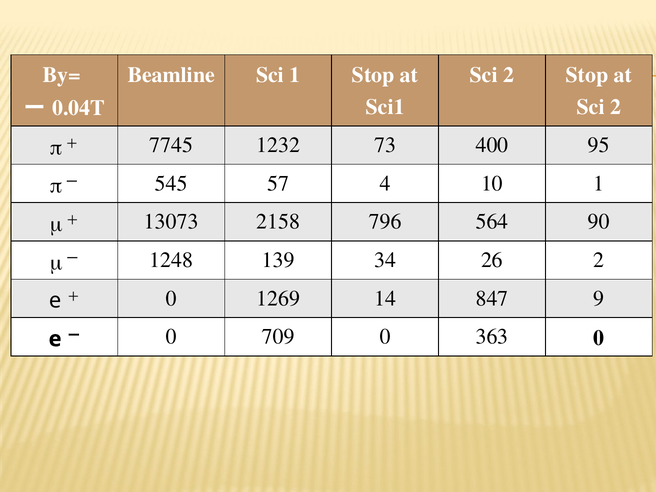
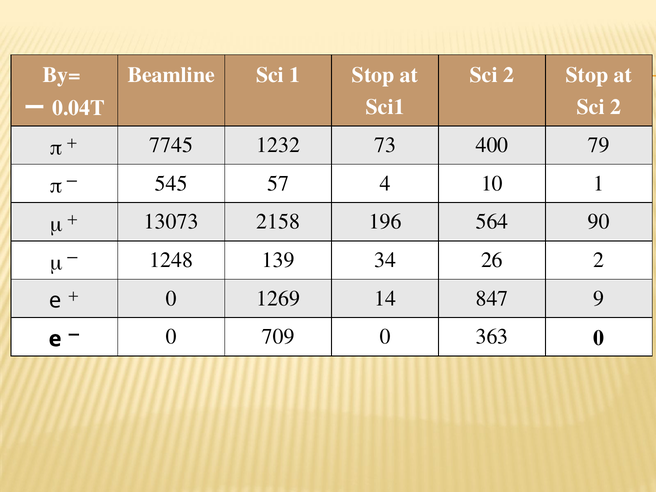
95: 95 -> 79 (599, 145)
796: 796 -> 196 (385, 222)
